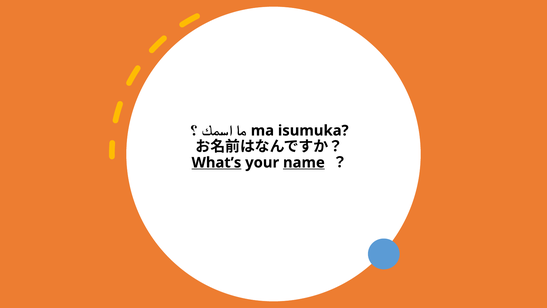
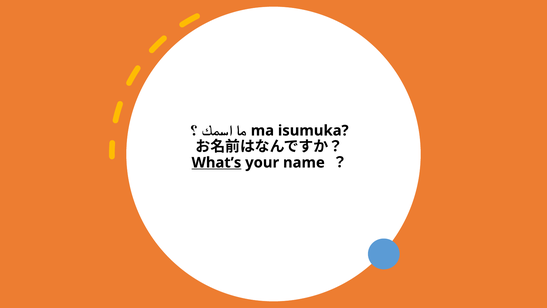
name underline: present -> none (304, 162)
